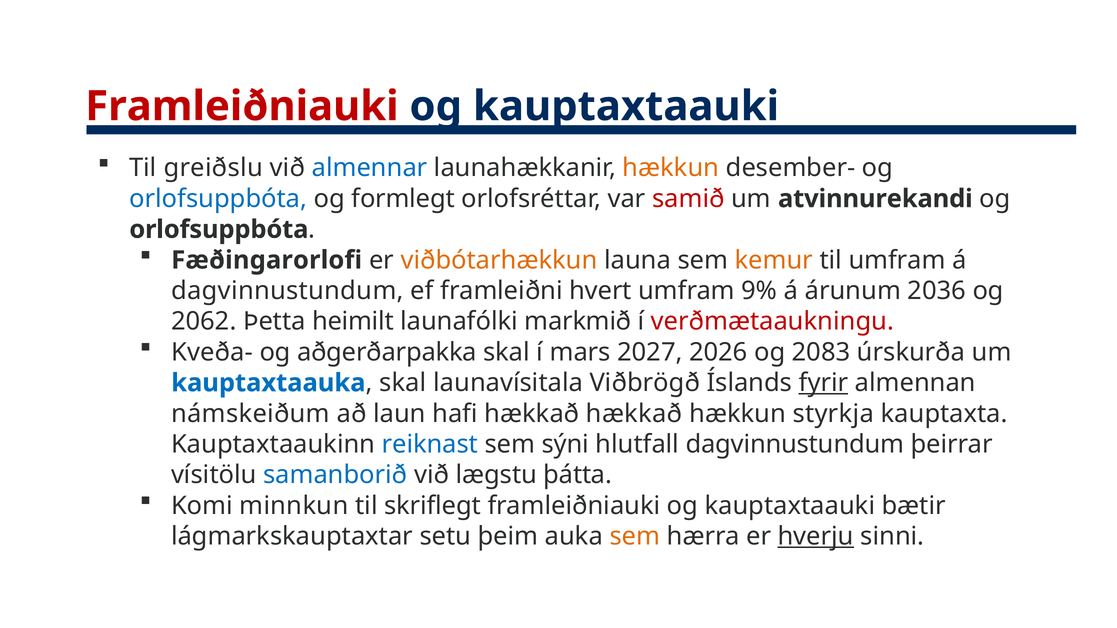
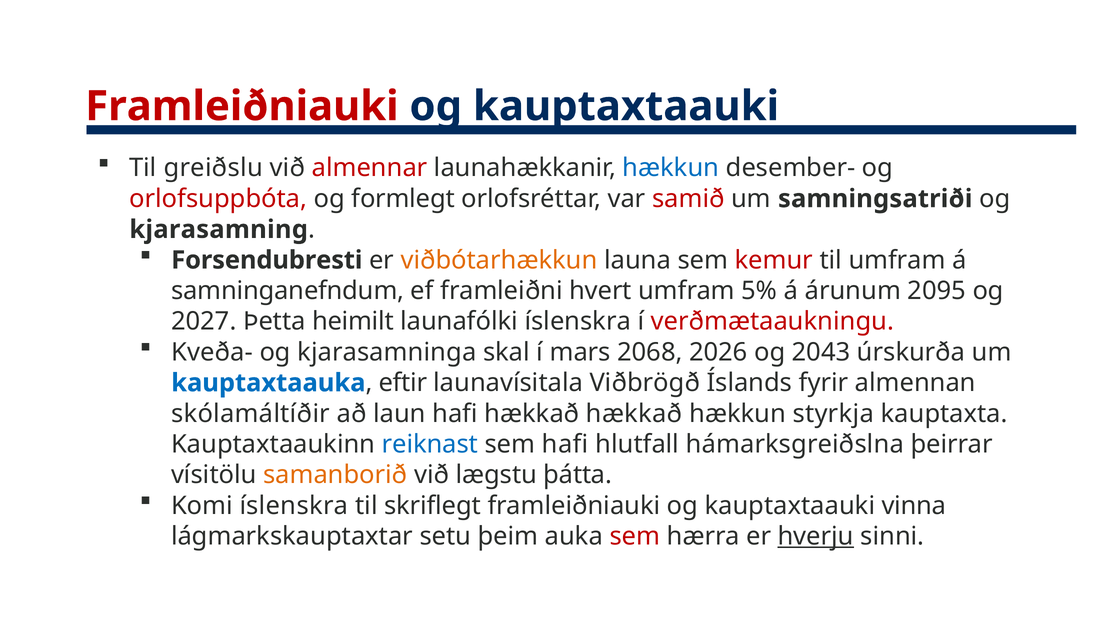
almennar colour: blue -> red (370, 168)
hækkun colour: orange -> blue (671, 168)
orlofsuppbóta colour: blue -> red (218, 199)
atvinnurekandi: atvinnurekandi -> samningsatriði (875, 199)
orlofsuppbóta: orlofsuppbóta -> kjarasamning (219, 230)
Fæðingarorlofi: Fæðingarorlofi -> Forsendubresti (267, 260)
kemur colour: orange -> red (774, 260)
dagvinnustundum: dagvinnustundum -> samninganefndum (288, 291)
9%: 9% -> 5% (759, 291)
2036: 2036 -> 2095 (937, 291)
2062: 2062 -> 2027 (204, 322)
launafólki markmið: markmið -> íslenskra (578, 322)
aðgerðarpakka: aðgerðarpakka -> kjarasamninga (387, 352)
2027: 2027 -> 2068 (650, 352)
2083: 2083 -> 2043 (821, 352)
skal: skal -> eftir (403, 383)
fyrir underline: present -> none (823, 383)
námskeiðum: námskeiðum -> skólamáltíðir (251, 414)
sem sýni: sýni -> hafi (565, 444)
hlutfall dagvinnustundum: dagvinnustundum -> hámarksgreiðslna (795, 444)
samanborið colour: blue -> orange (335, 475)
Komi minnkun: minnkun -> íslenskra (294, 506)
bætir: bætir -> vinna (914, 506)
sem colour: orange -> red (635, 537)
